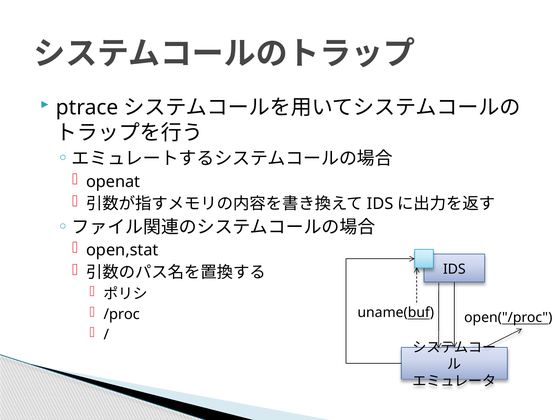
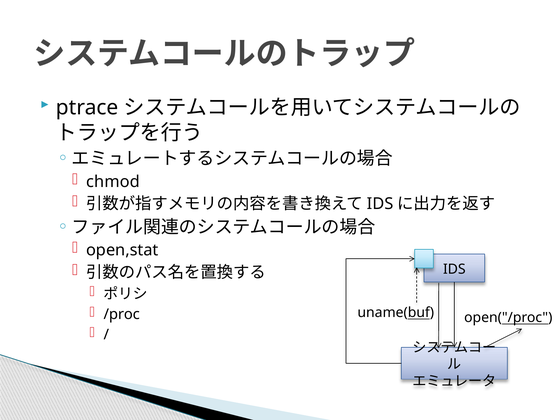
openat: openat -> chmod (113, 182)
